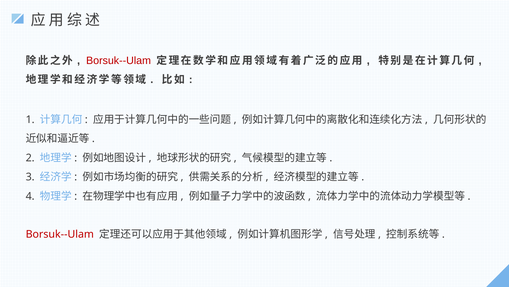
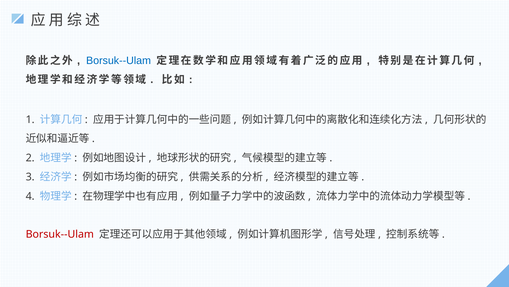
Borsuk--Ulam colour: red -> blue (119, 60)
